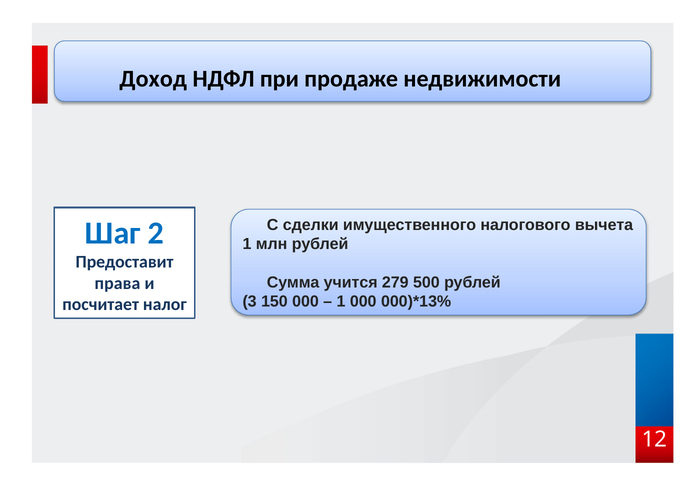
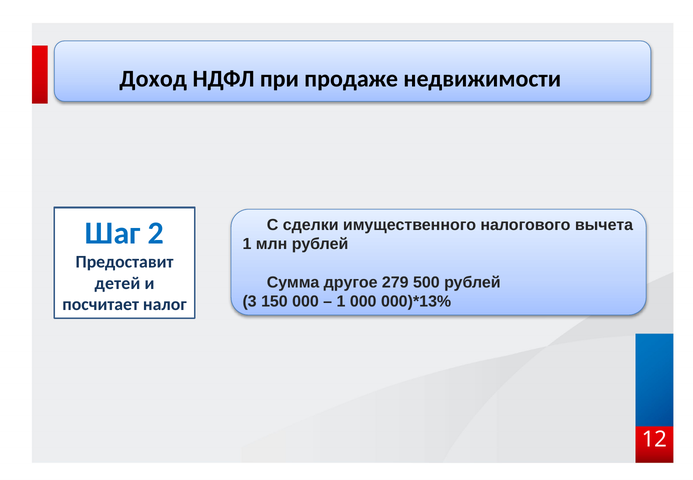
учится: учится -> другое (351, 282)
права: права -> детей (117, 283)
